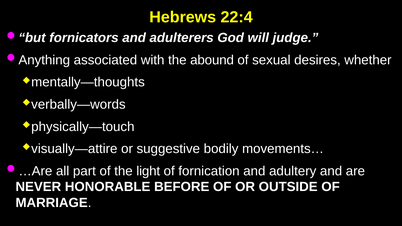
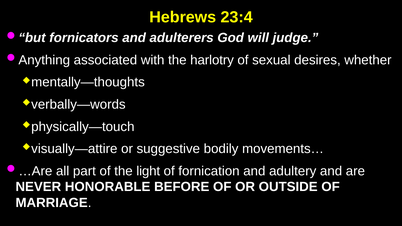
22:4: 22:4 -> 23:4 (237, 17)
abound: abound -> harlotry (212, 60)
